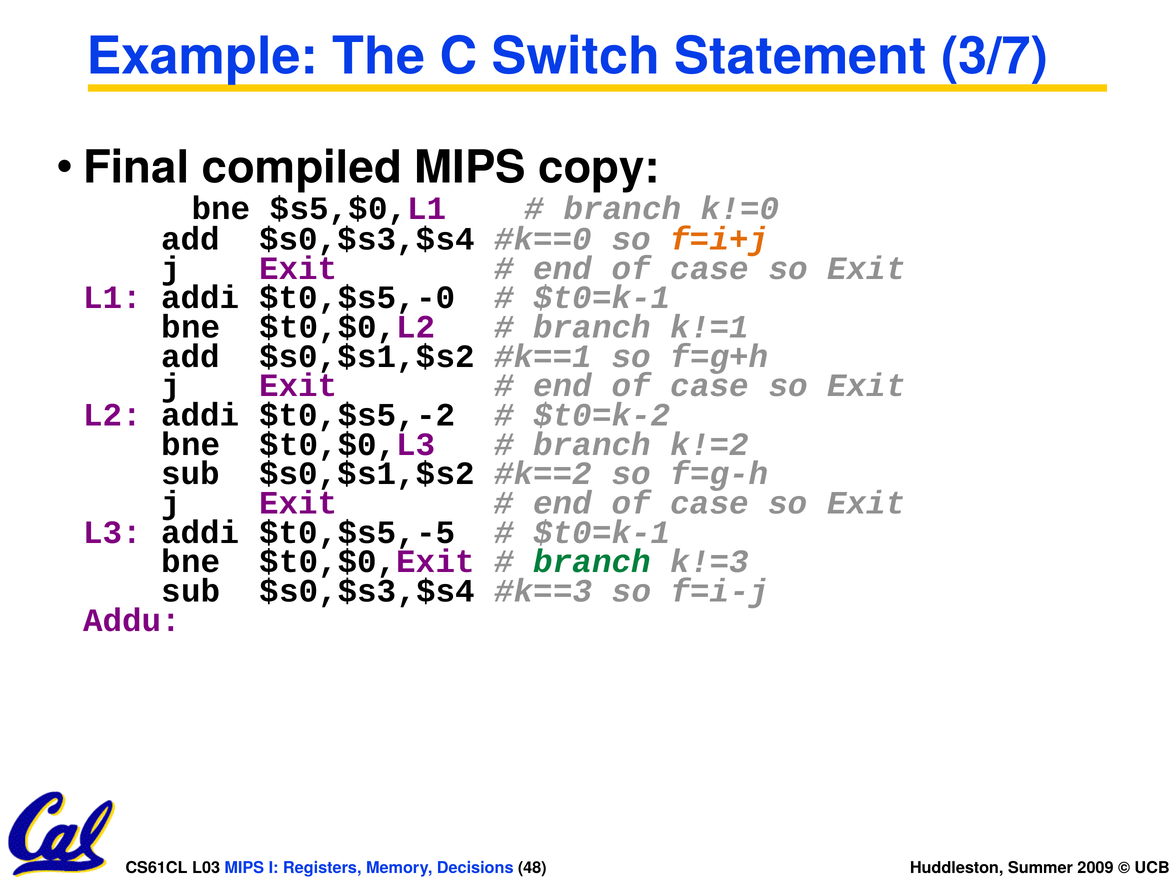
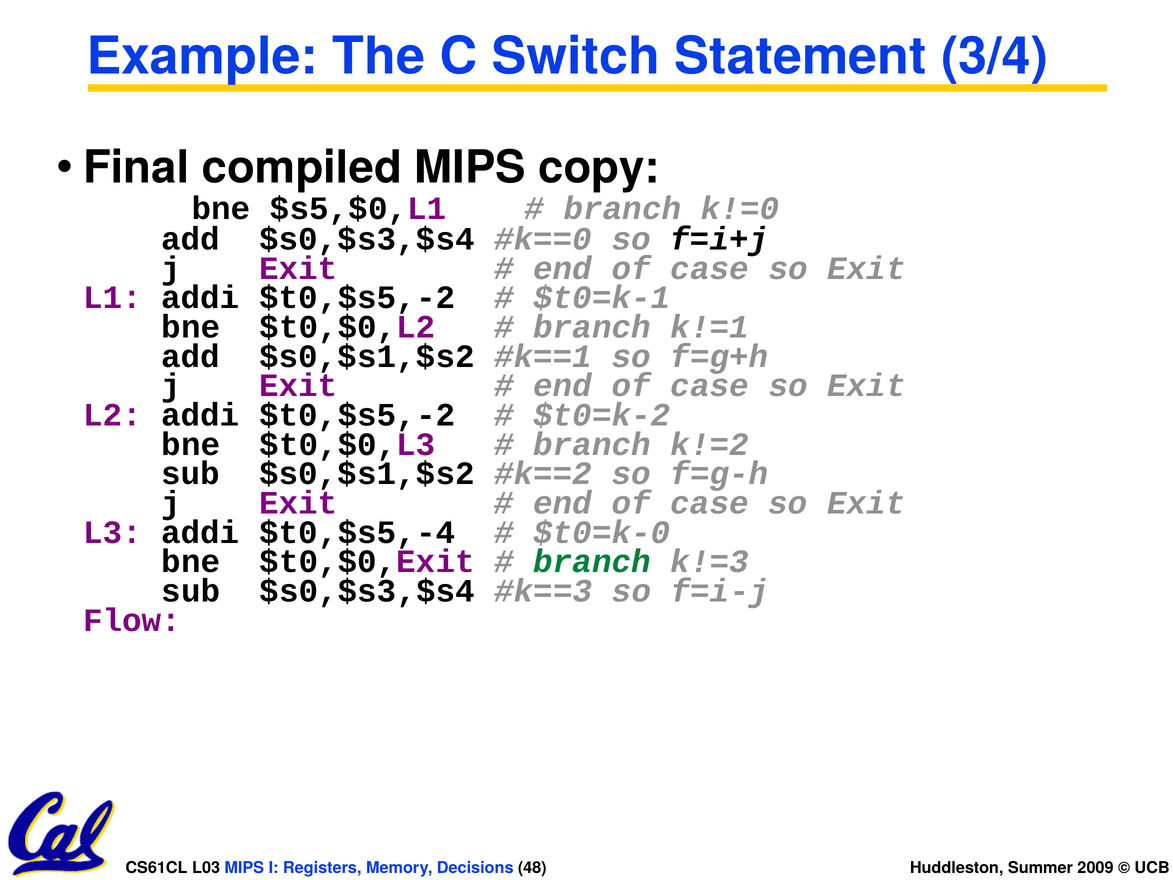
3/7: 3/7 -> 3/4 (995, 57)
f=i+j colour: orange -> black (719, 239)
L1 addi $t0,$s5,-0: $t0,$s5,-0 -> $t0,$s5,-2 (357, 298)
$t0,$s5,-5: $t0,$s5,-5 -> $t0,$s5,-4 (357, 532)
$t0=k-1: $t0=k-1 -> $t0=k-0 (602, 532)
Addu: Addu -> Flow (132, 620)
